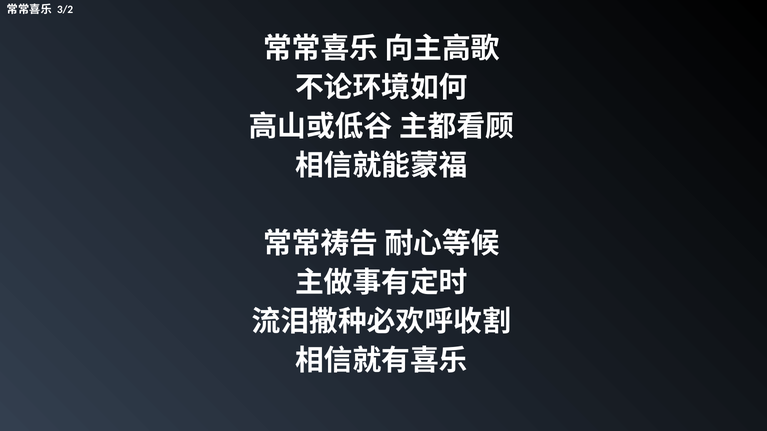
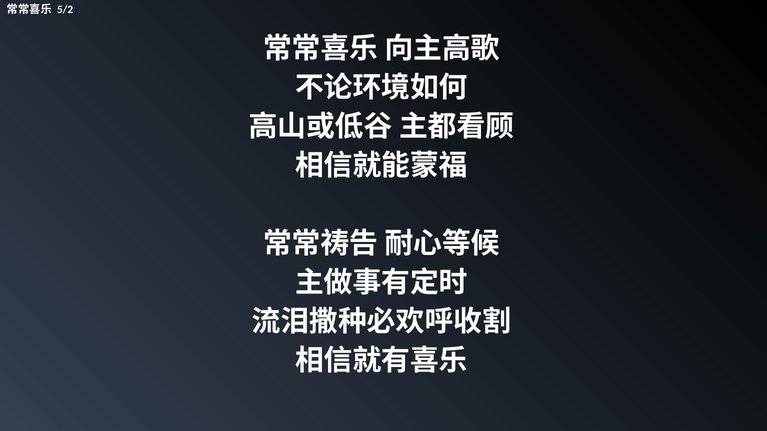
3/2: 3/2 -> 5/2 (65, 9)
